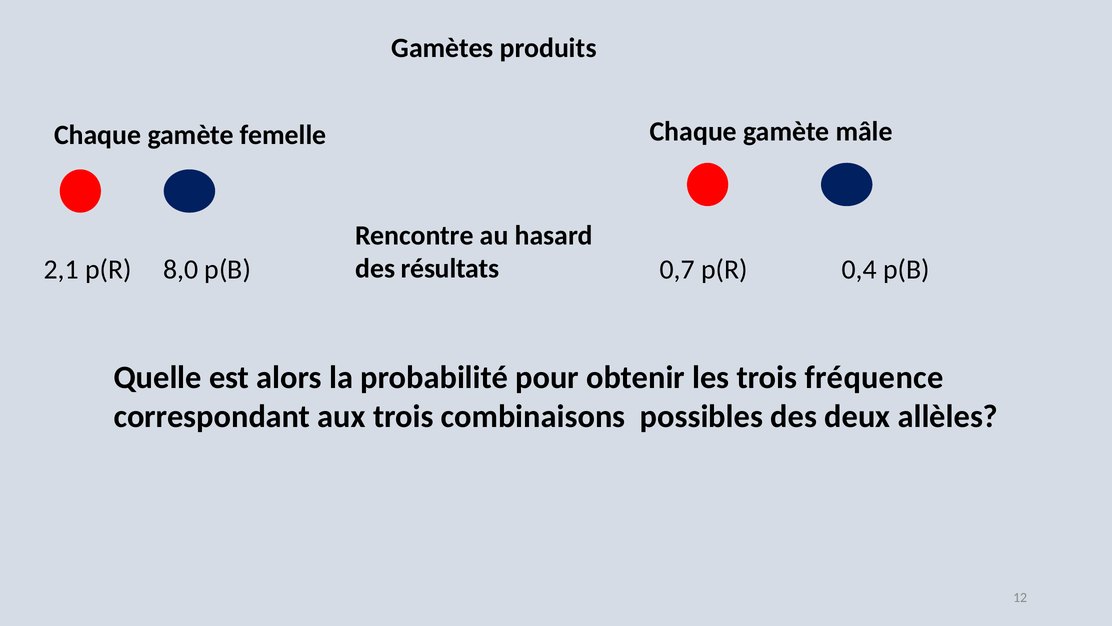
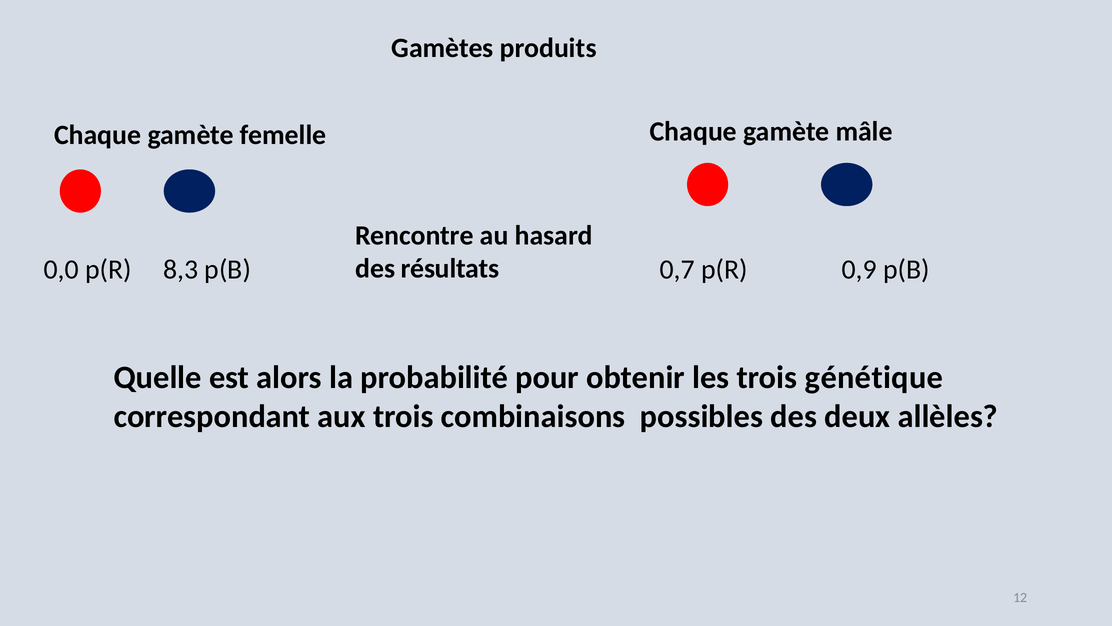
2,1: 2,1 -> 0,0 (61, 269)
8,0: 8,0 -> 8,3 (181, 269)
0,4: 0,4 -> 0,9 (859, 269)
fréquence: fréquence -> génétique (874, 377)
